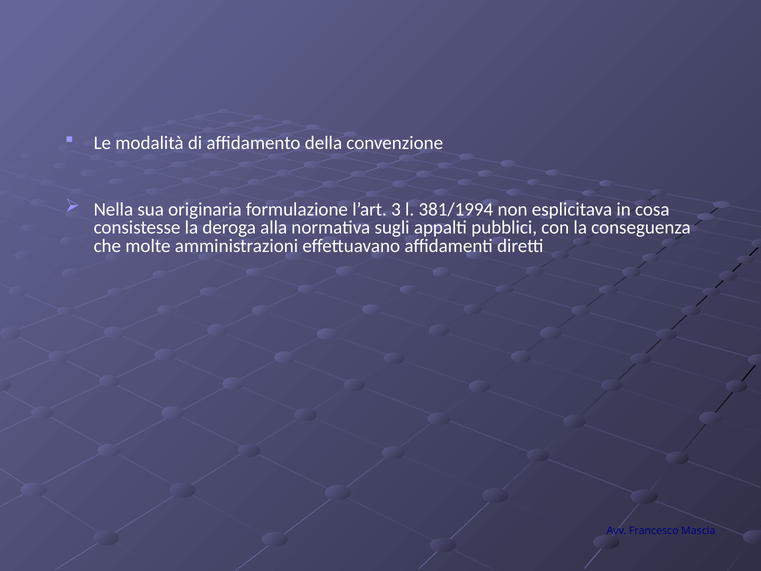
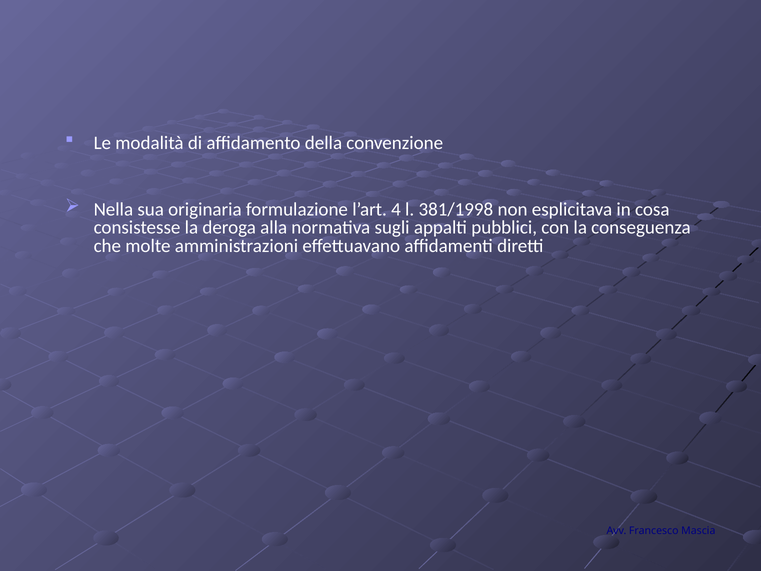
3: 3 -> 4 (396, 209)
381/1994: 381/1994 -> 381/1998 (456, 209)
